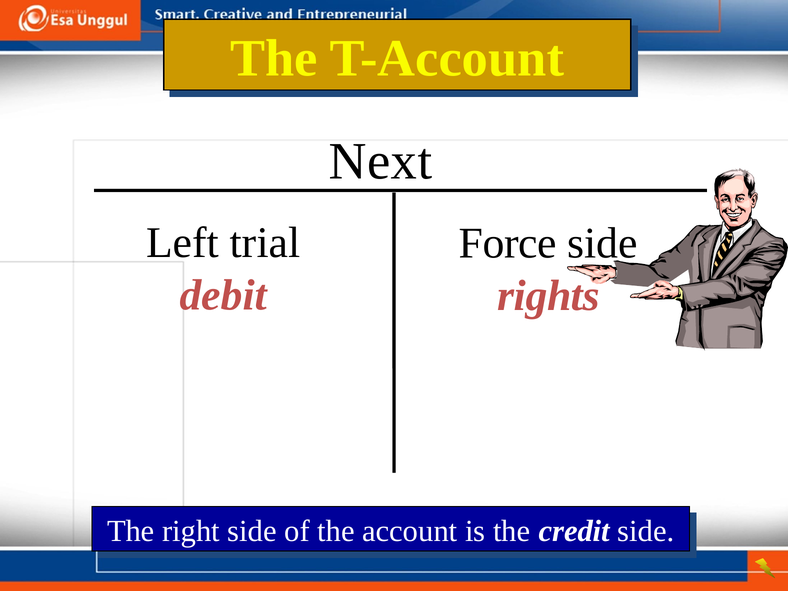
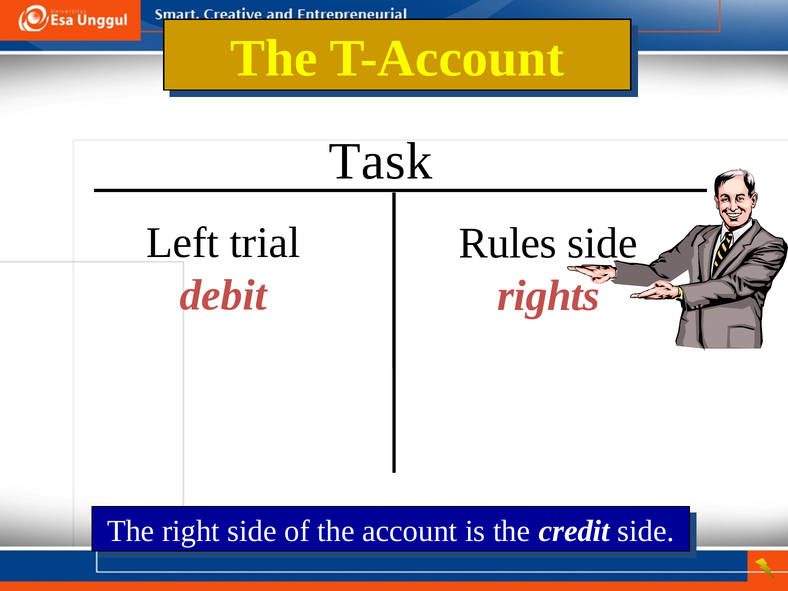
Next: Next -> Task (381, 161)
Force: Force -> Rules (508, 243)
